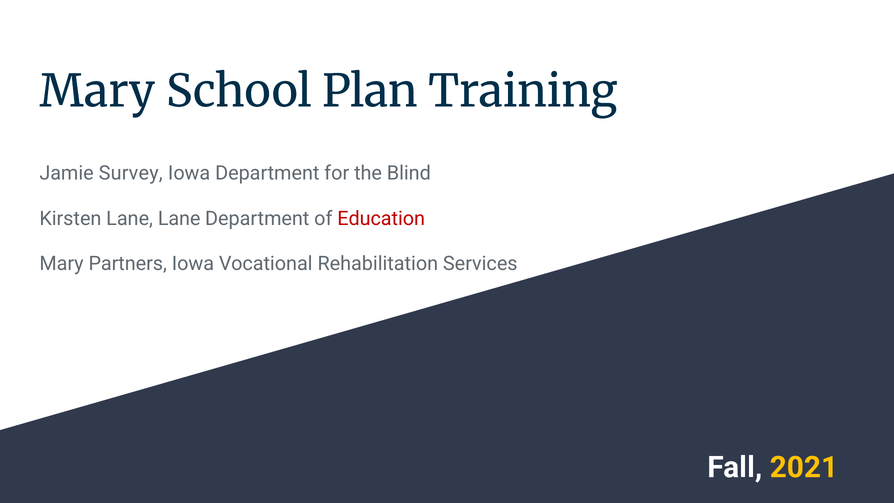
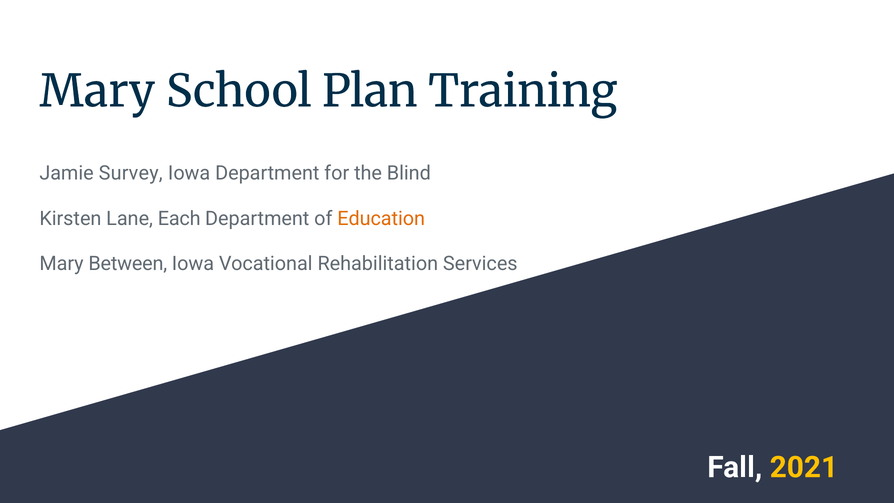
Lane Lane: Lane -> Each (179, 219)
Education colour: red -> orange (381, 219)
Partners: Partners -> Between (128, 264)
